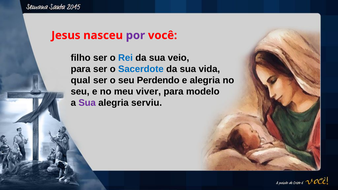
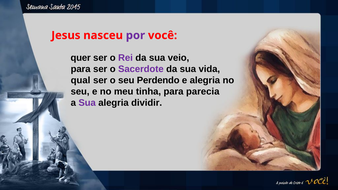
filho: filho -> quer (81, 58)
Rei colour: blue -> purple (126, 58)
Sacerdote colour: blue -> purple (141, 69)
viver: viver -> tinha (148, 92)
modelo: modelo -> parecia (203, 92)
serviu: serviu -> dividir (147, 103)
